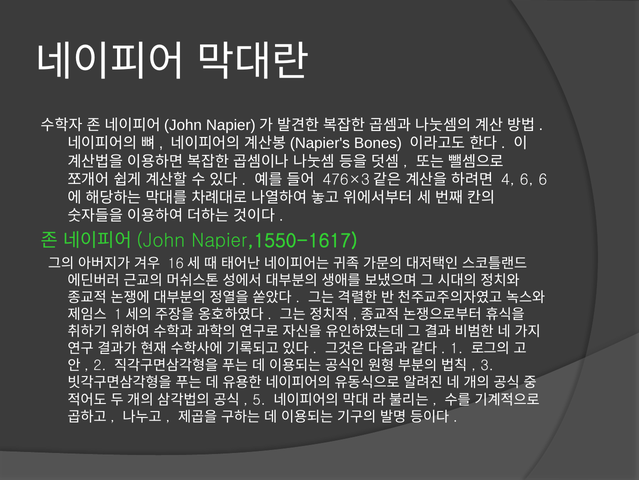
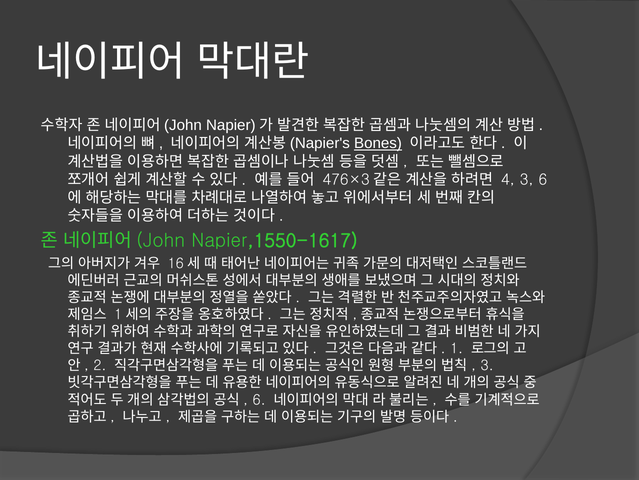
Bones underline: none -> present (378, 143)
4 6: 6 -> 3 (527, 179)
5: 5 -> 6 (259, 399)
